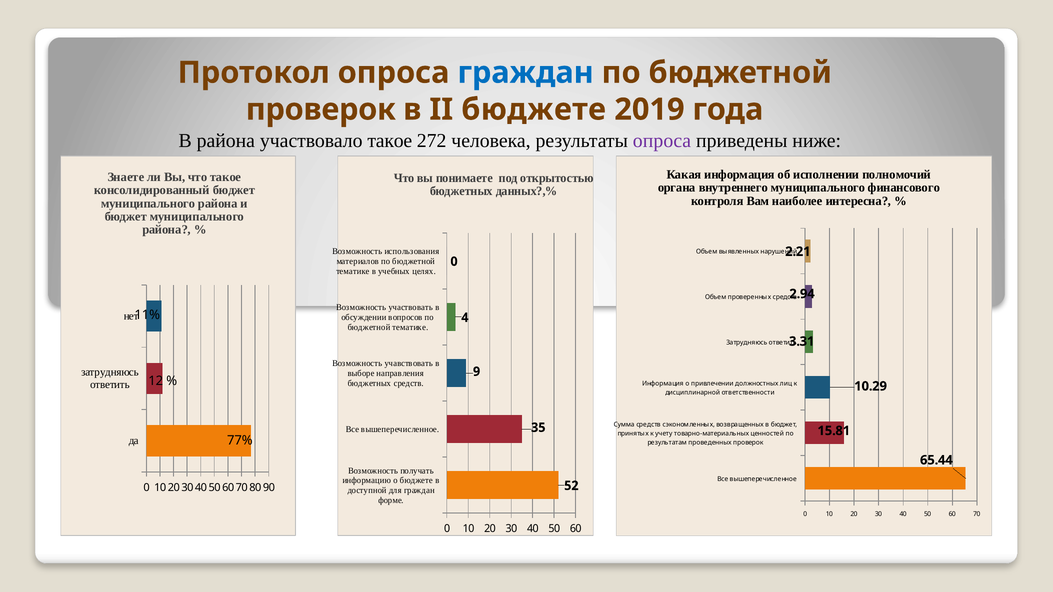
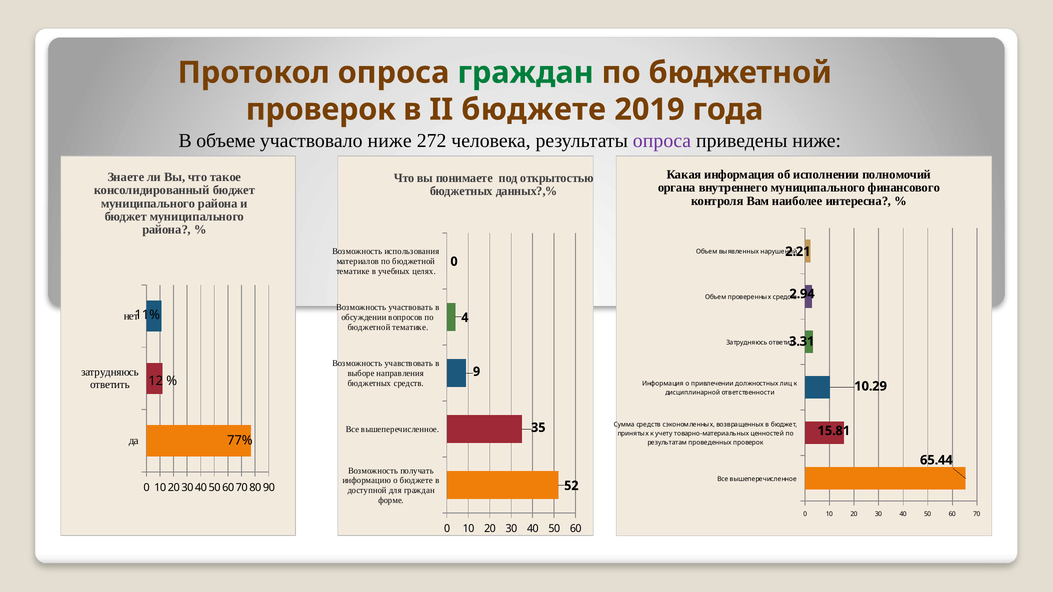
граждан colour: blue -> green (526, 73)
В района: района -> объеме (226, 141)
участвовало такое: такое -> ниже (390, 141)
